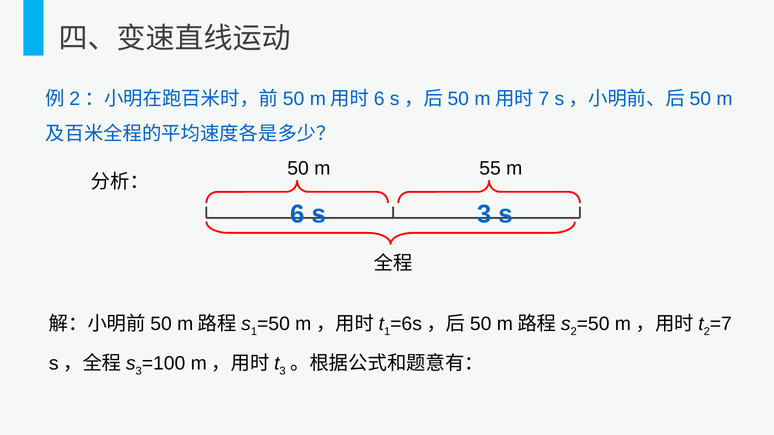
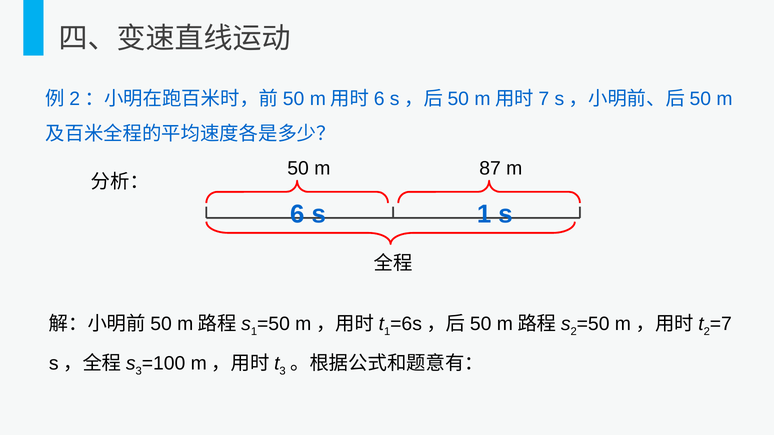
55: 55 -> 87 (490, 169)
s 3: 3 -> 1 (484, 214)
